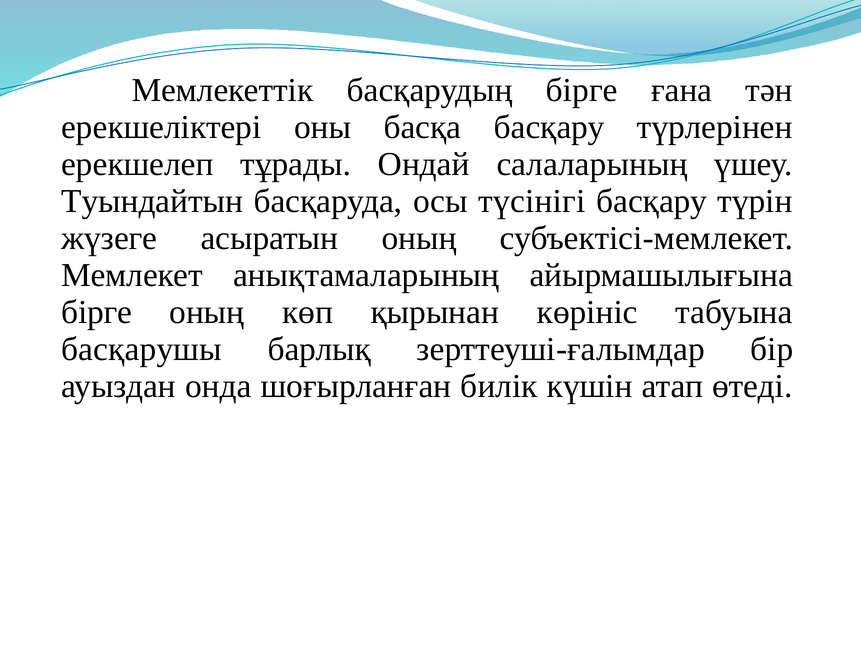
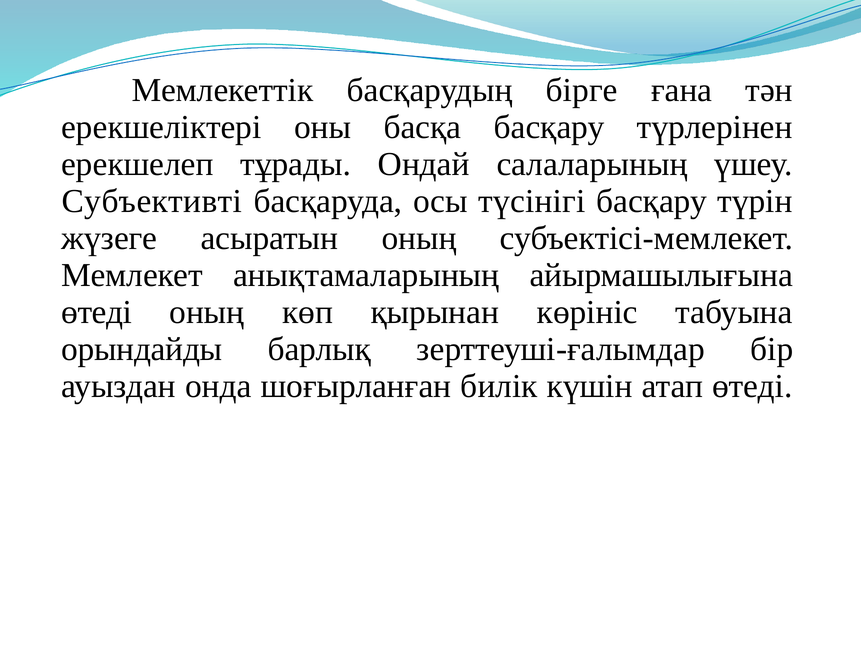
Туындайтын: Туындайтын -> Субъективті (152, 201)
бірге: бірге -> өтеді (97, 313)
басқарушы: басқарушы -> орындайды (142, 350)
